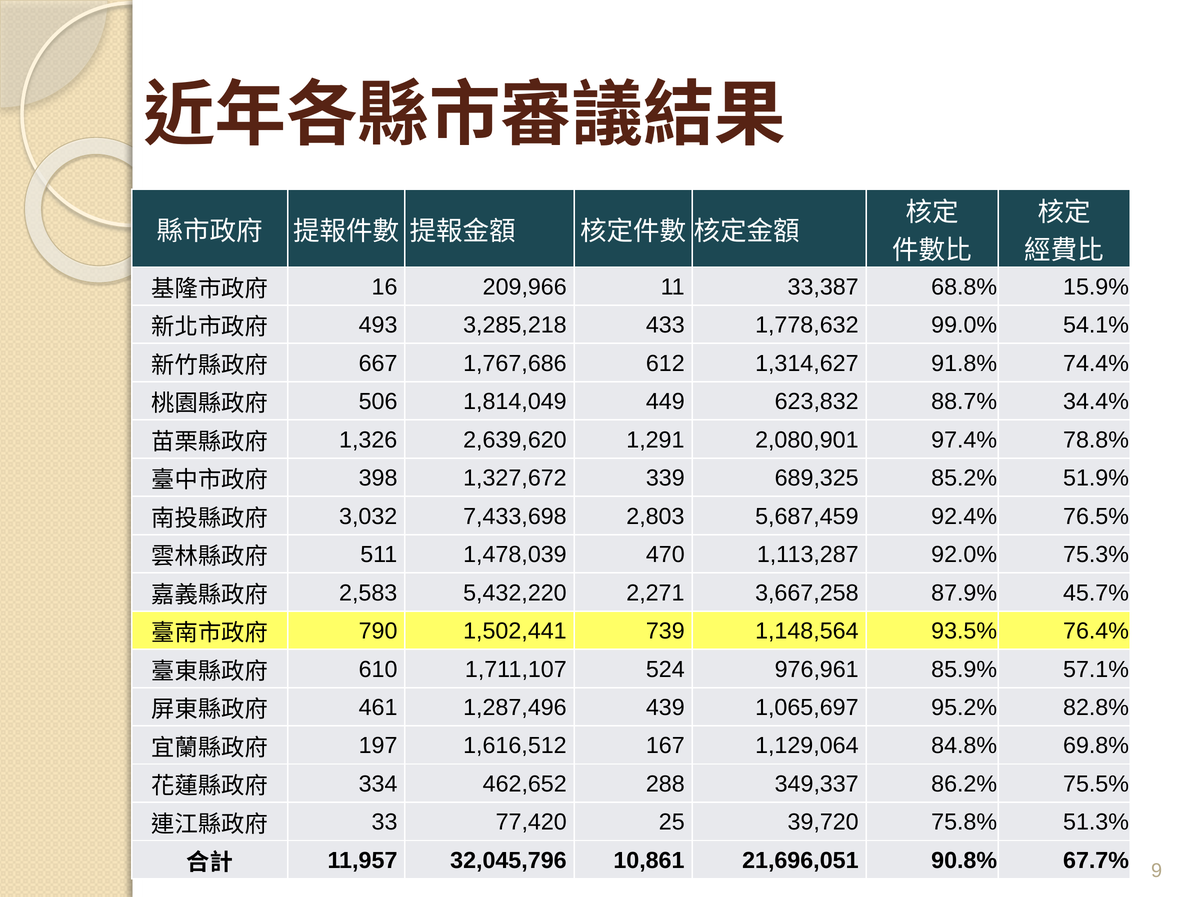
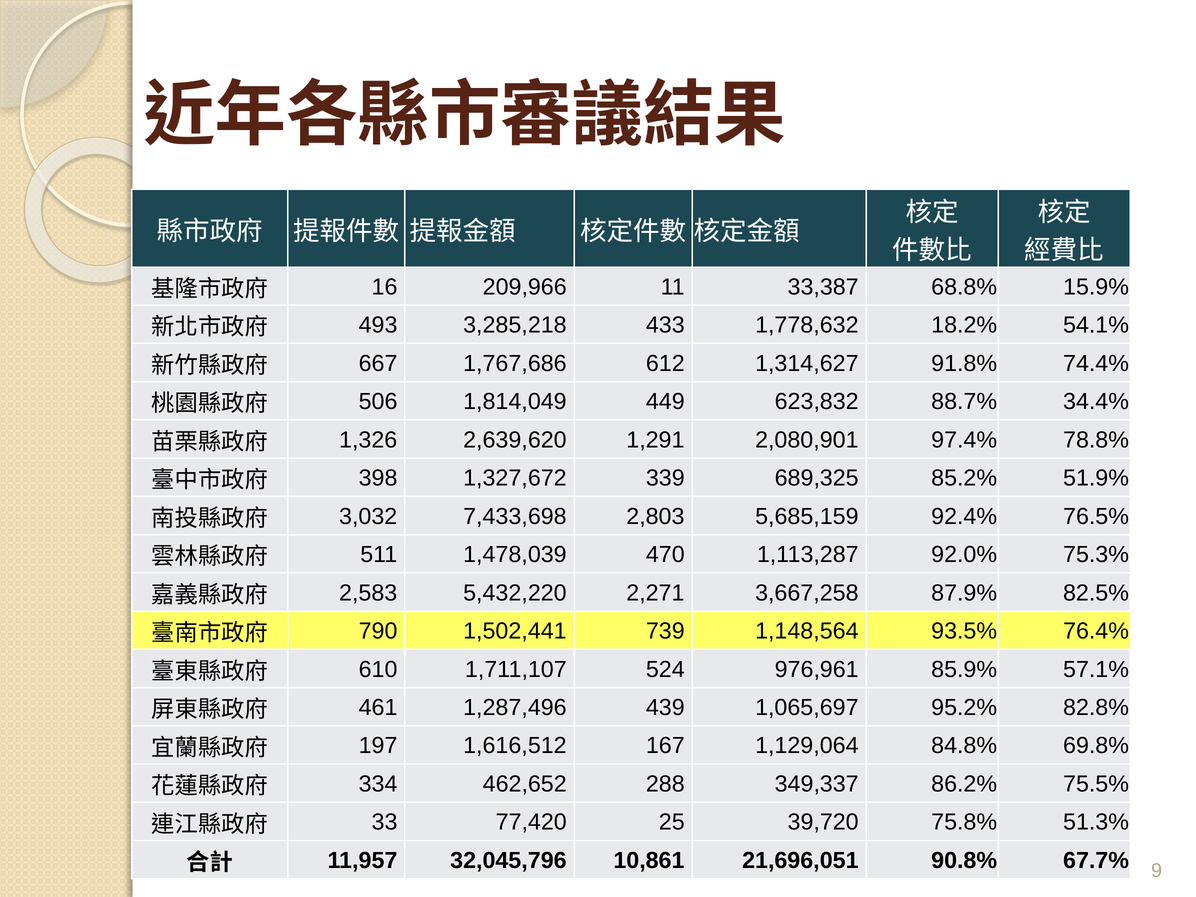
99.0%: 99.0% -> 18.2% (964, 325)
5,687,459: 5,687,459 -> 5,685,159 (807, 516)
45.7%: 45.7% -> 82.5% (1096, 593)
